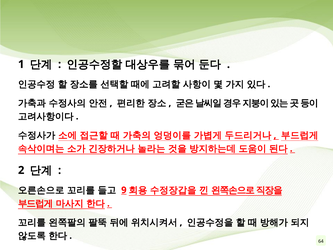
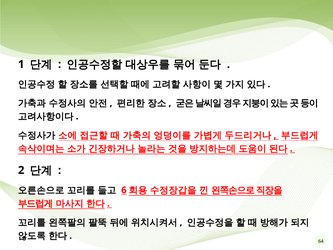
9: 9 -> 6 (124, 190)
